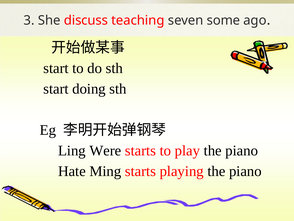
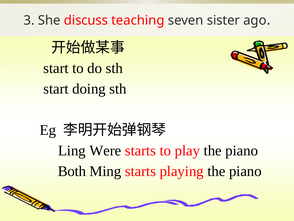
some: some -> sister (223, 20)
Hate: Hate -> Both (72, 171)
